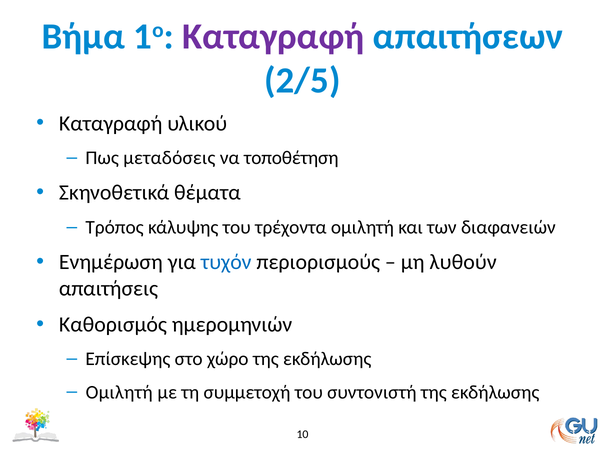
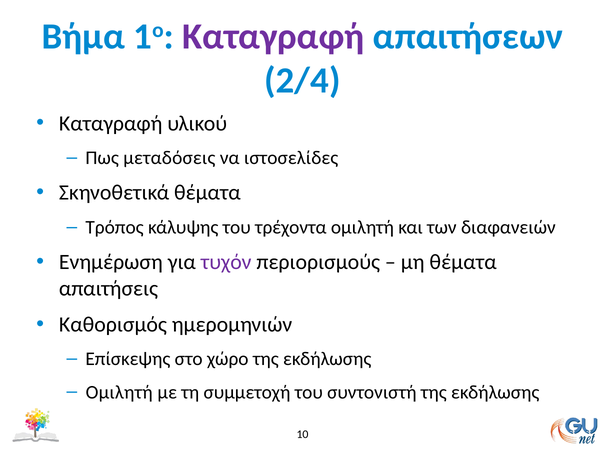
2/5: 2/5 -> 2/4 (302, 81)
τοποθέτηση: τοποθέτηση -> ιστοσελίδες (291, 158)
τυχόν colour: blue -> purple (226, 263)
μη λυθούν: λυθούν -> θέματα (463, 263)
